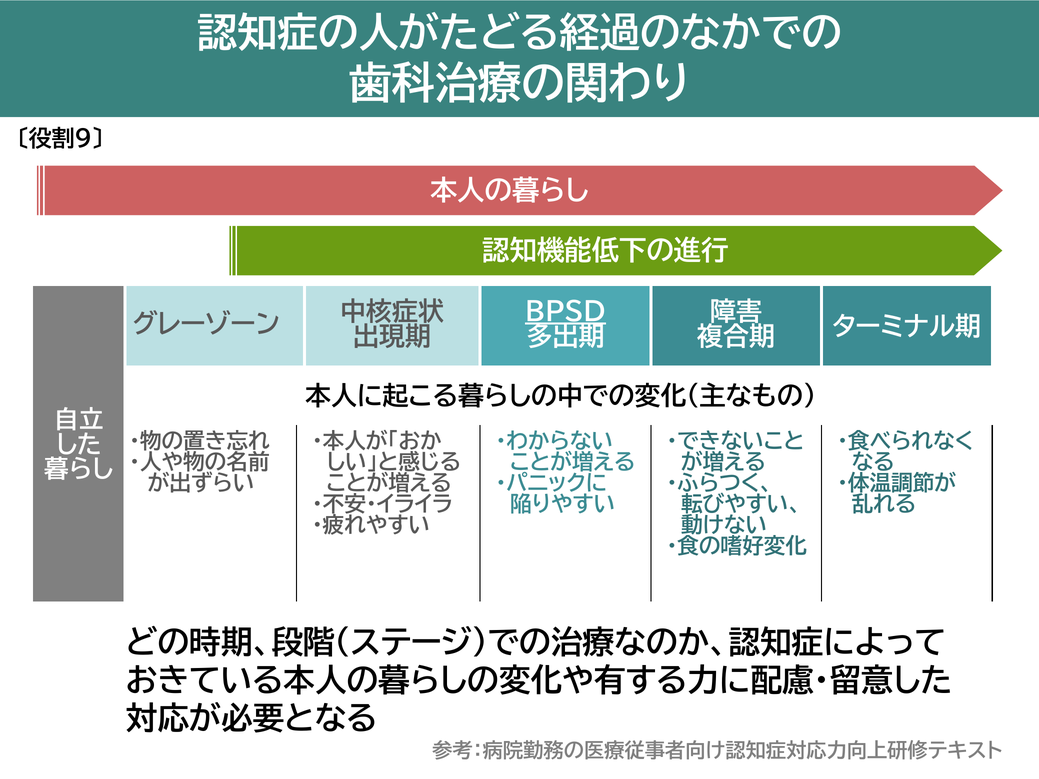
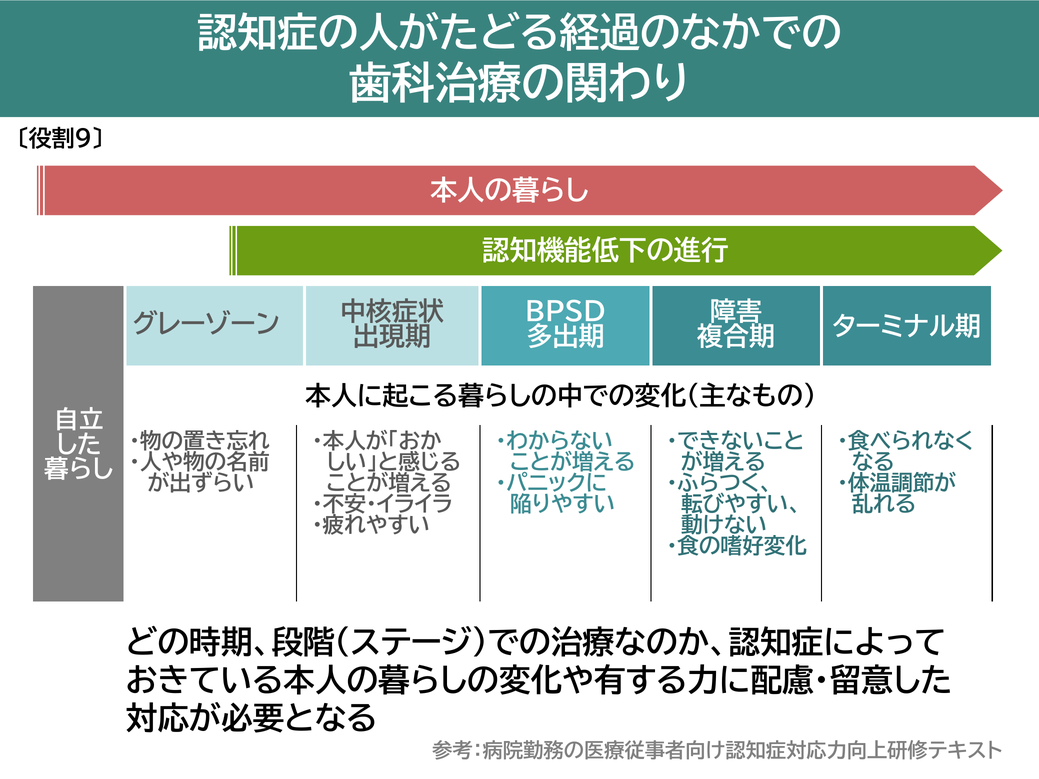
BPSD underline: present -> none (566, 312)
